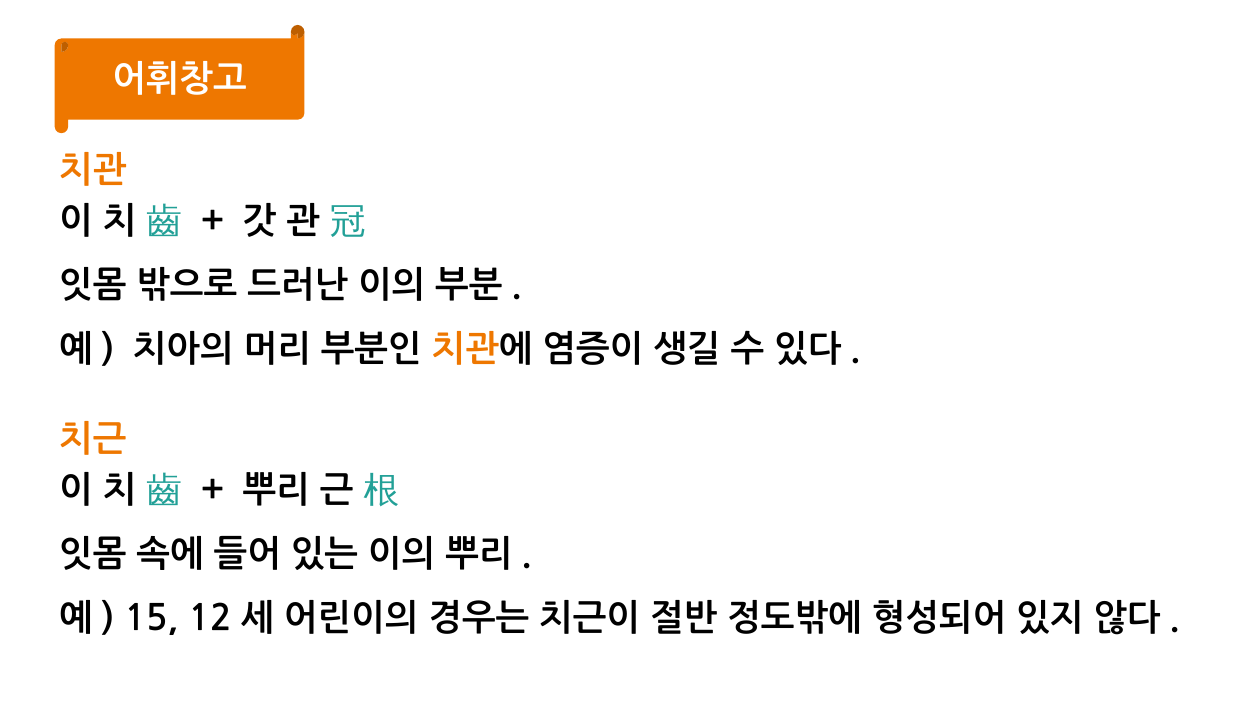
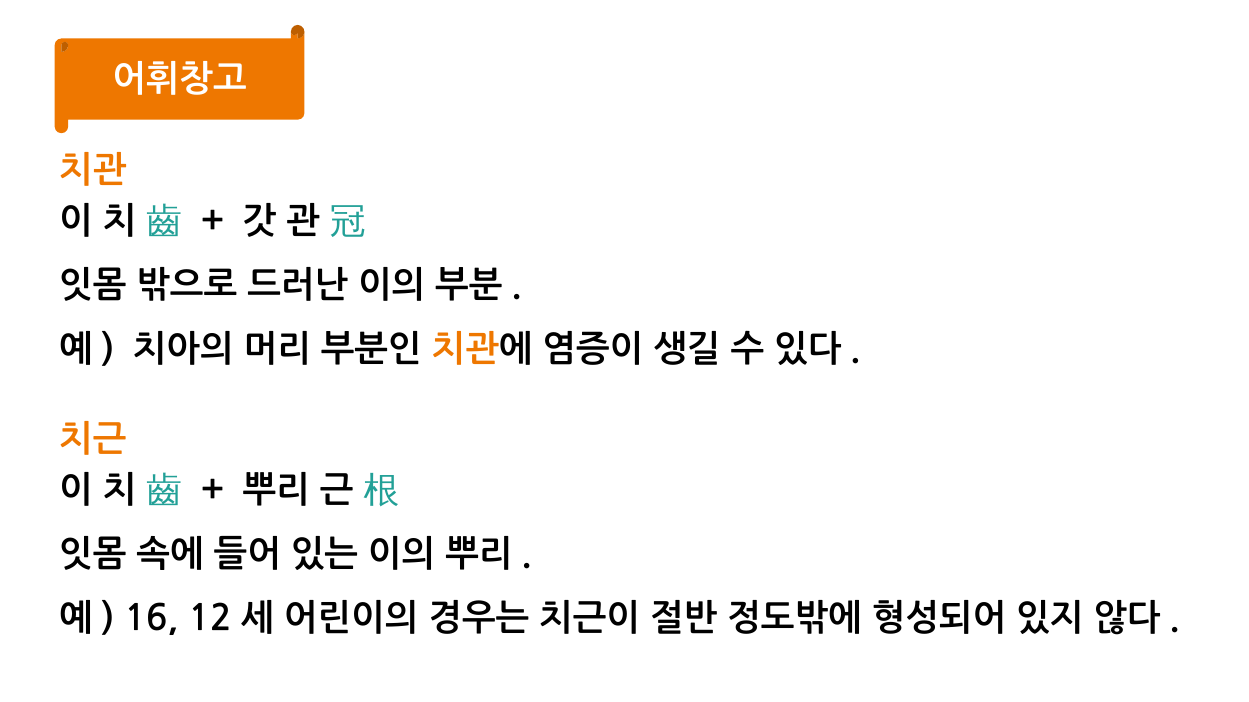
15: 15 -> 16 (151, 619)
